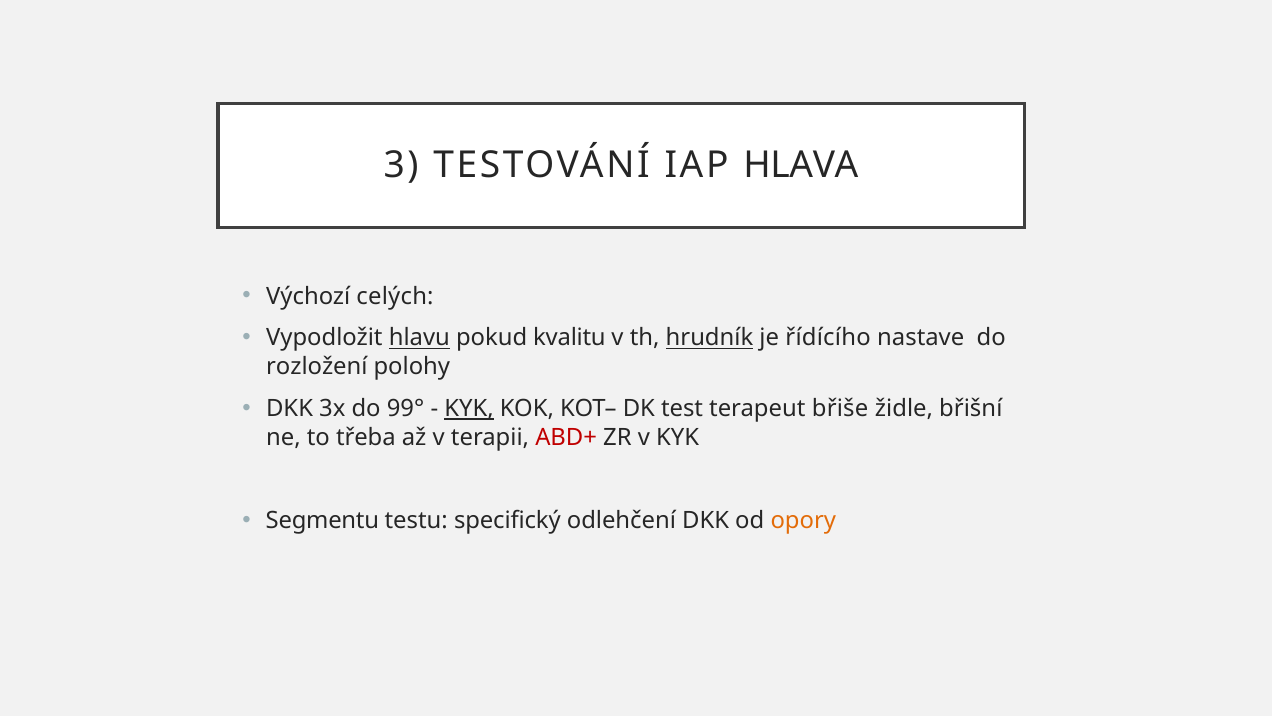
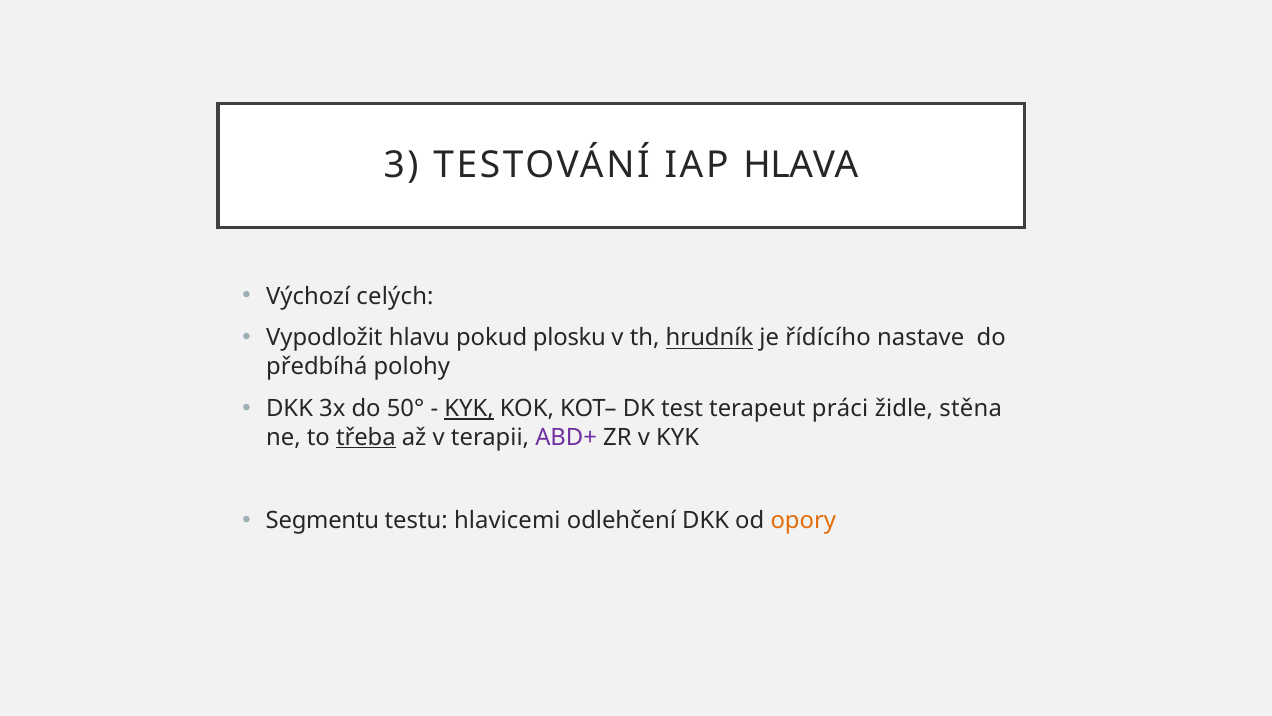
hlavu underline: present -> none (419, 338)
kvalitu: kvalitu -> plosku (569, 338)
rozložení: rozložení -> předbíhá (317, 366)
99°: 99° -> 50° (406, 408)
břiše: břiše -> práci (840, 408)
břišní: břišní -> stěna (971, 408)
třeba underline: none -> present (366, 437)
ABD+ colour: red -> purple (566, 437)
specifický: specifický -> hlavicemi (507, 521)
